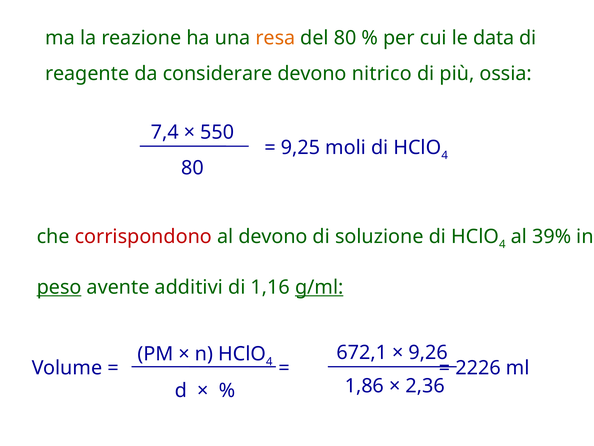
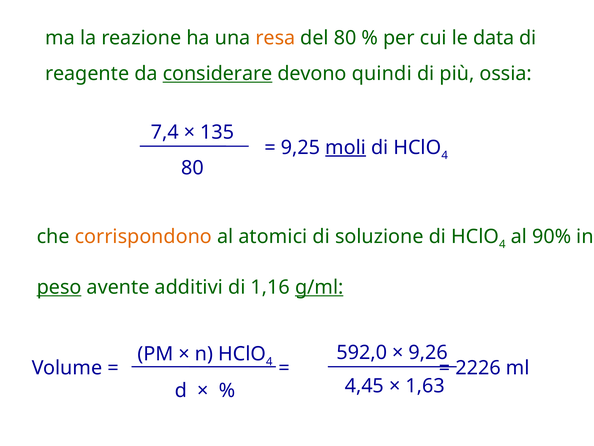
considerare underline: none -> present (218, 74)
nitrico: nitrico -> quindi (382, 74)
550: 550 -> 135 (217, 132)
moli underline: none -> present (346, 147)
corrispondono colour: red -> orange (143, 236)
al devono: devono -> atomici (273, 236)
39%: 39% -> 90% (552, 236)
672,1: 672,1 -> 592,0 (362, 352)
1,86: 1,86 -> 4,45 (364, 386)
2,36: 2,36 -> 1,63 (425, 386)
